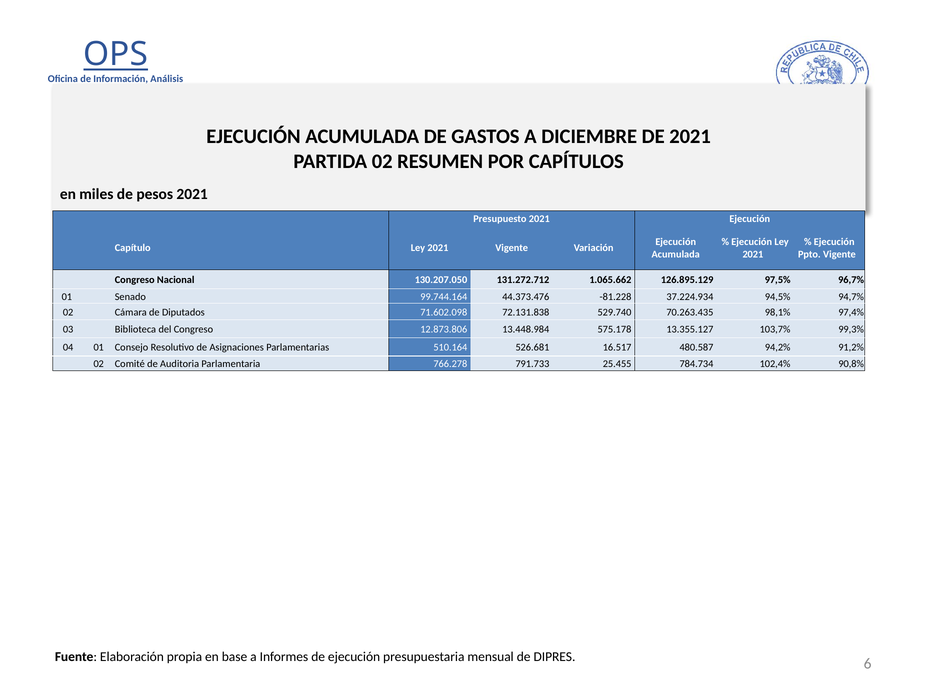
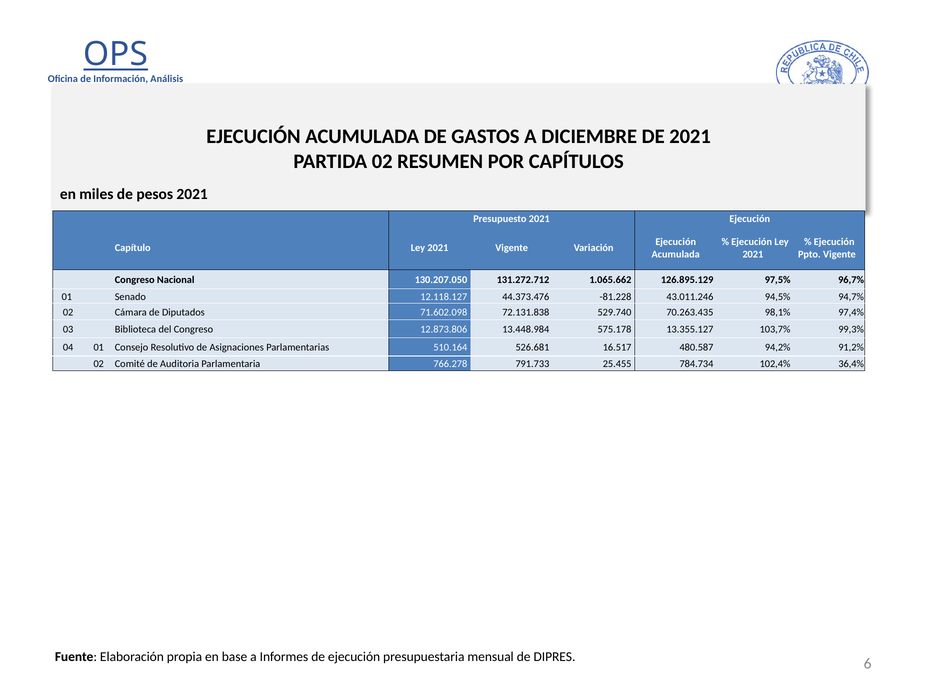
99.744.164: 99.744.164 -> 12.118.127 (444, 297)
37.224.934: 37.224.934 -> 43.011.246 (690, 297)
90,8%: 90,8% -> 36,4% (851, 364)
